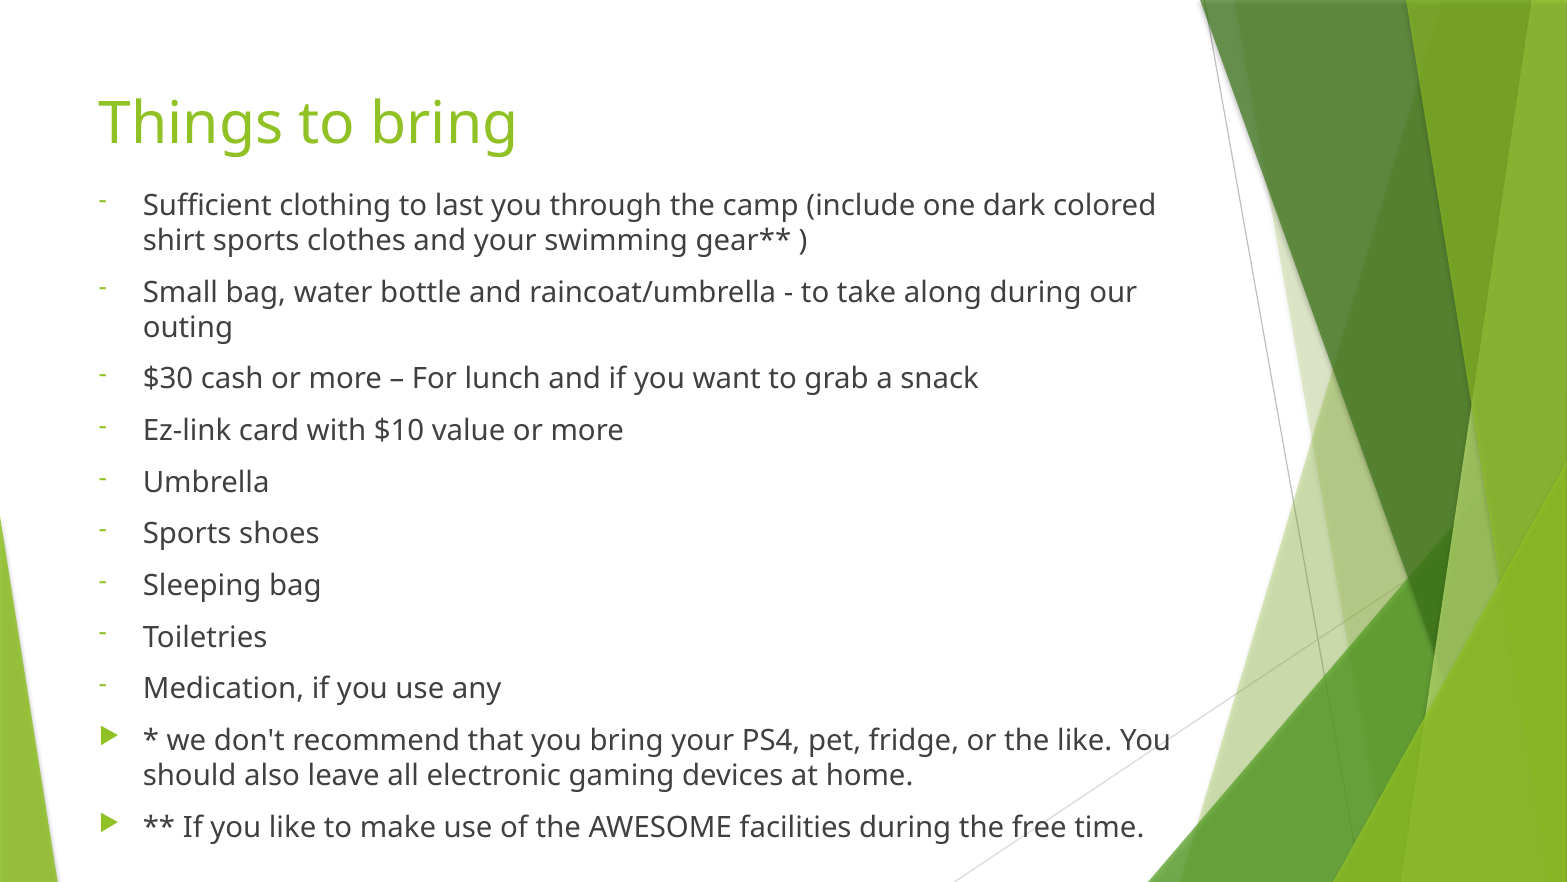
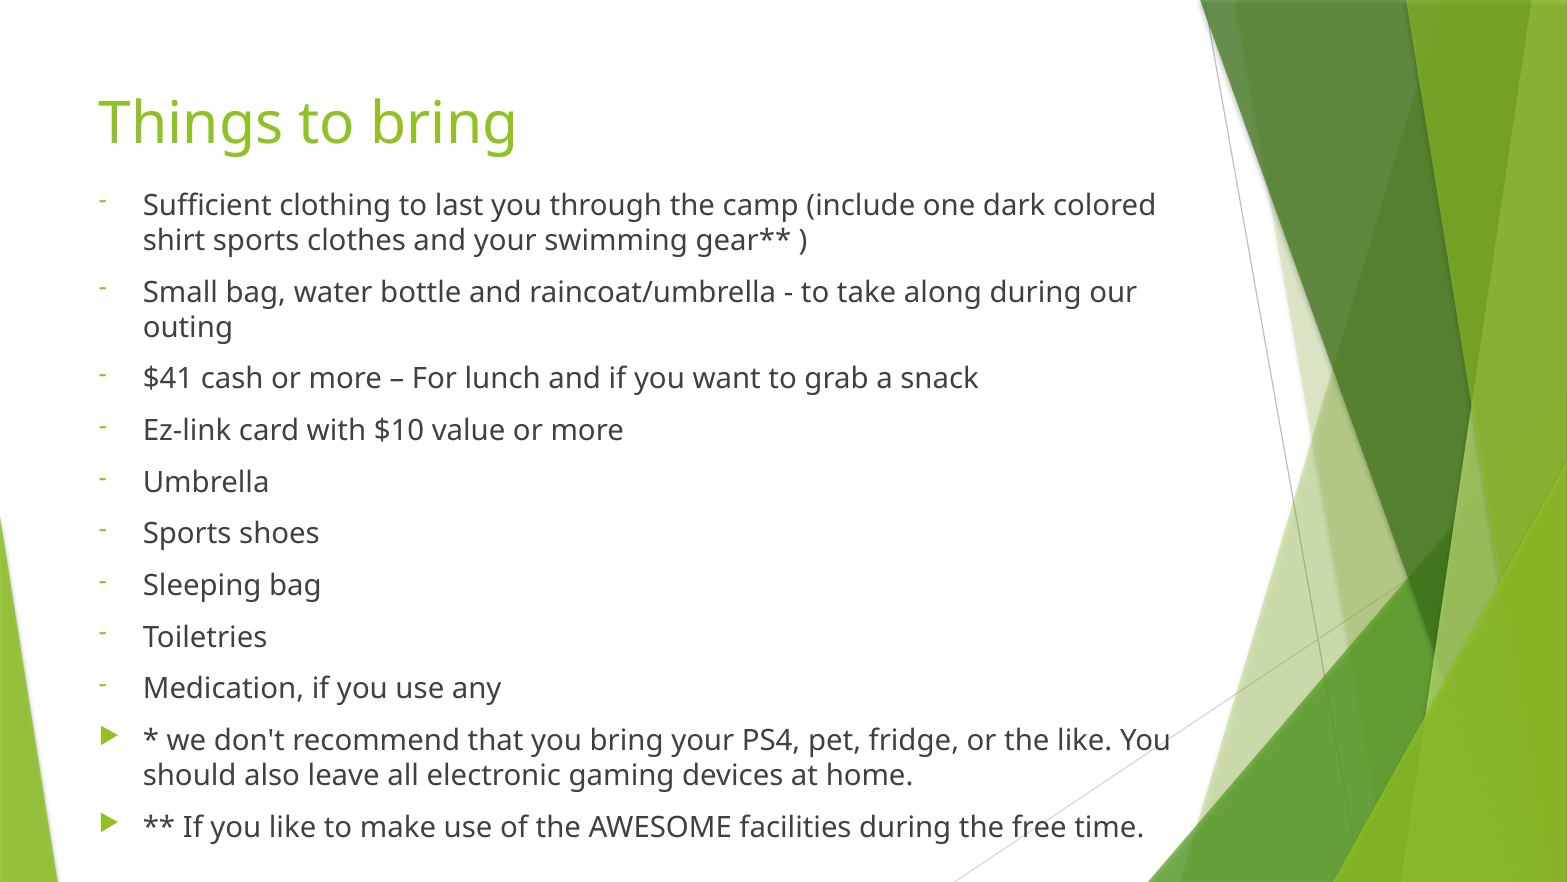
$30: $30 -> $41 (168, 379)
